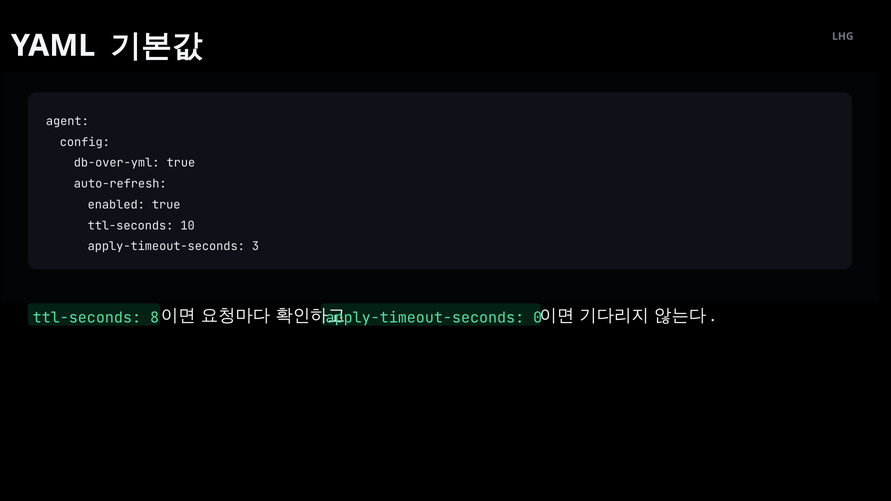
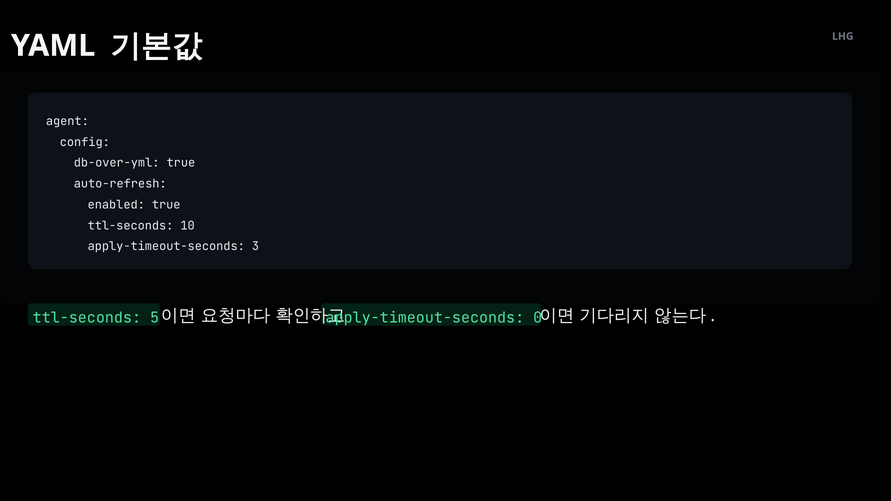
8: 8 -> 5 (155, 318)
